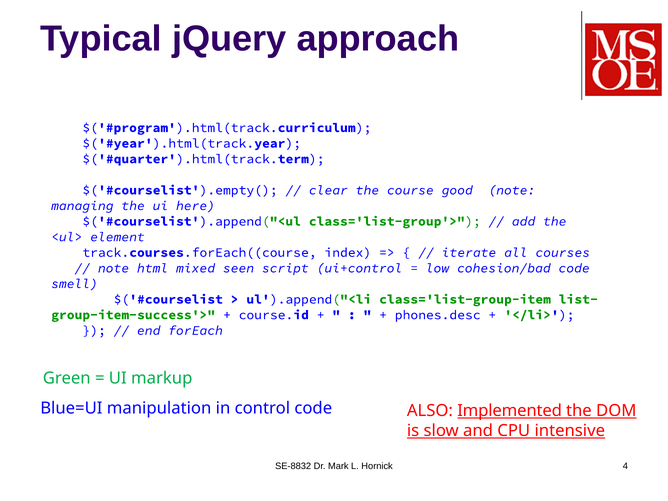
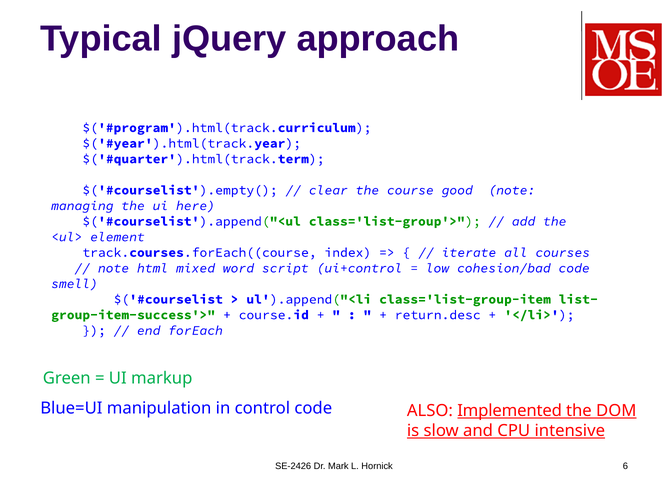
seen: seen -> word (239, 268)
phones.desc: phones.desc -> return.desc (438, 315)
SE-8832: SE-8832 -> SE-2426 (293, 466)
4: 4 -> 6 (625, 466)
